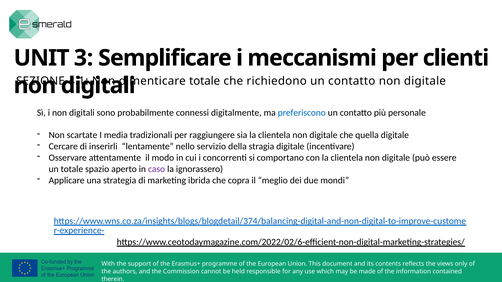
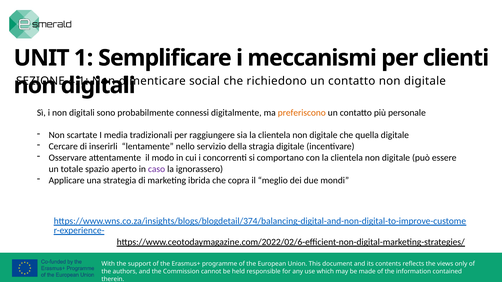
3: 3 -> 1 (84, 58)
dimenticare totale: totale -> social (205, 81)
preferiscono colour: blue -> orange (302, 113)
